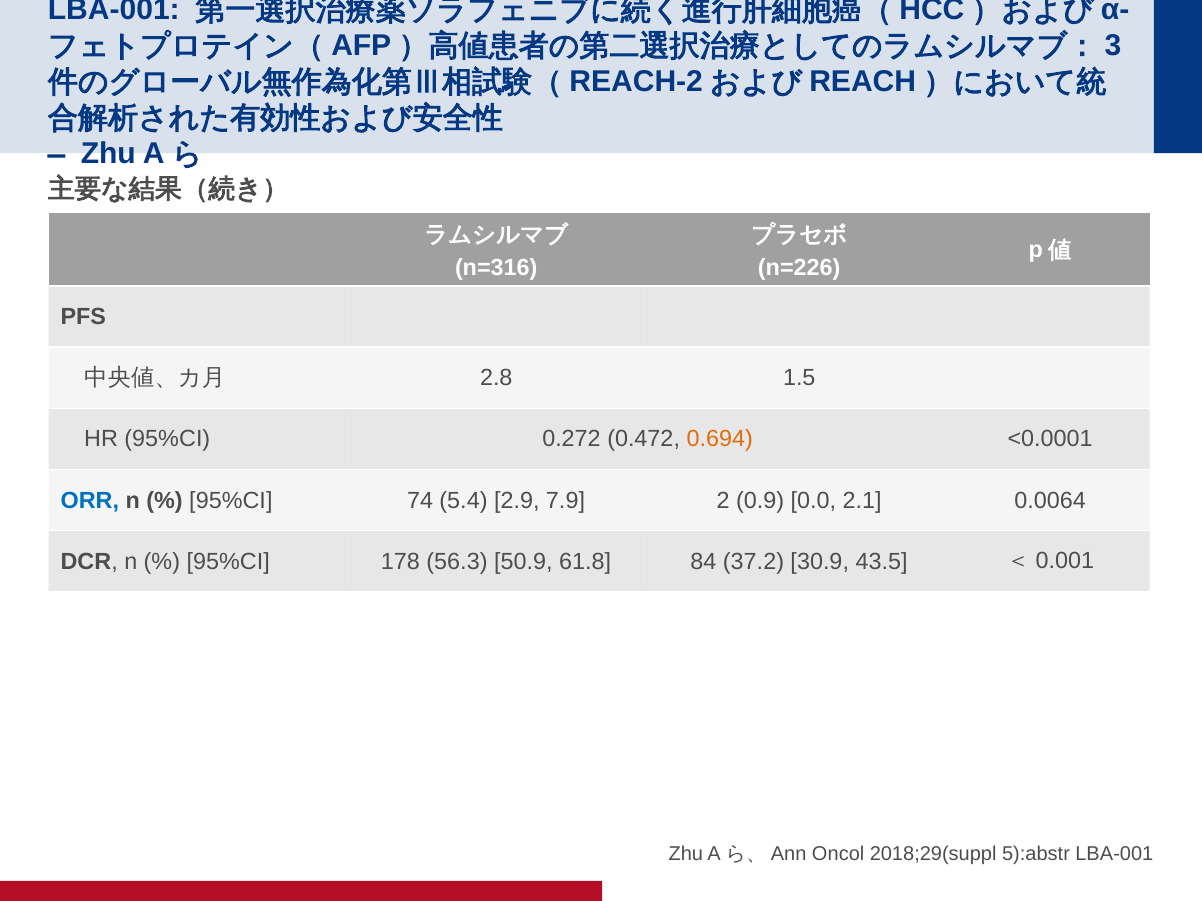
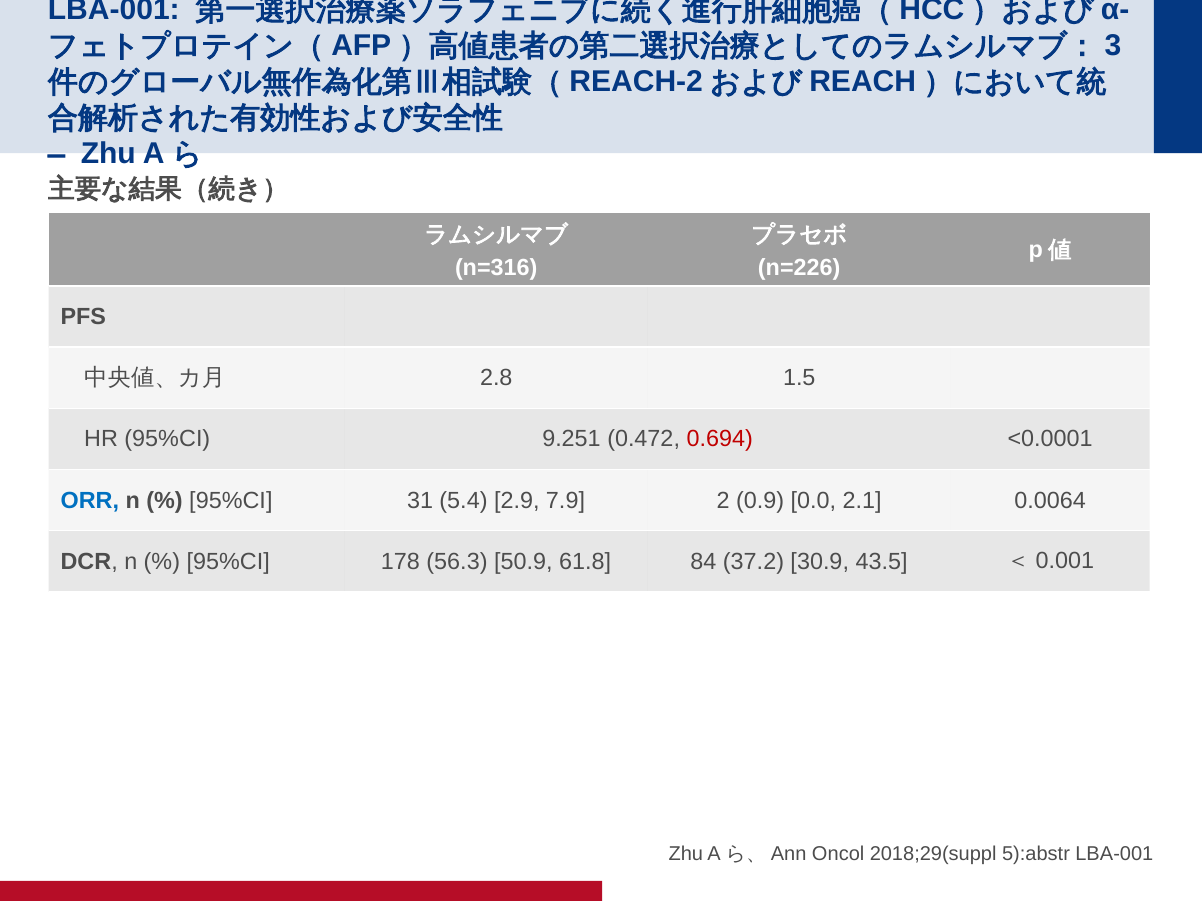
0.272: 0.272 -> 9.251 (571, 439)
0.694 colour: orange -> red (720, 439)
74: 74 -> 31 (420, 501)
